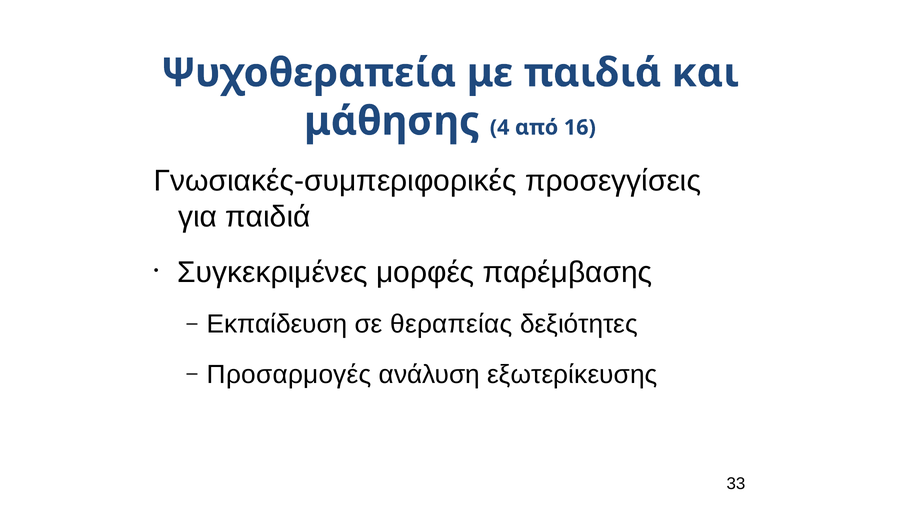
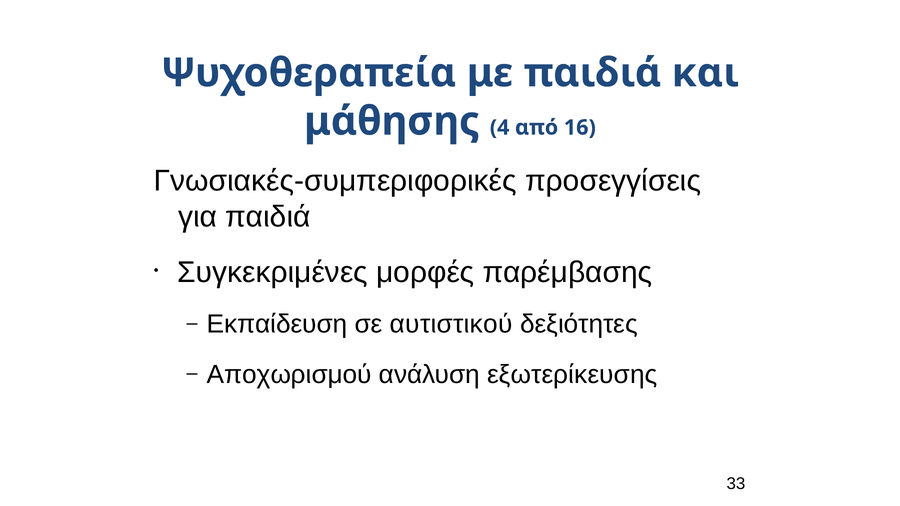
θεραπείας: θεραπείας -> αυτιστικού (451, 324)
Προσαρμογές: Προσαρμογές -> Αποχωρισμού (289, 375)
